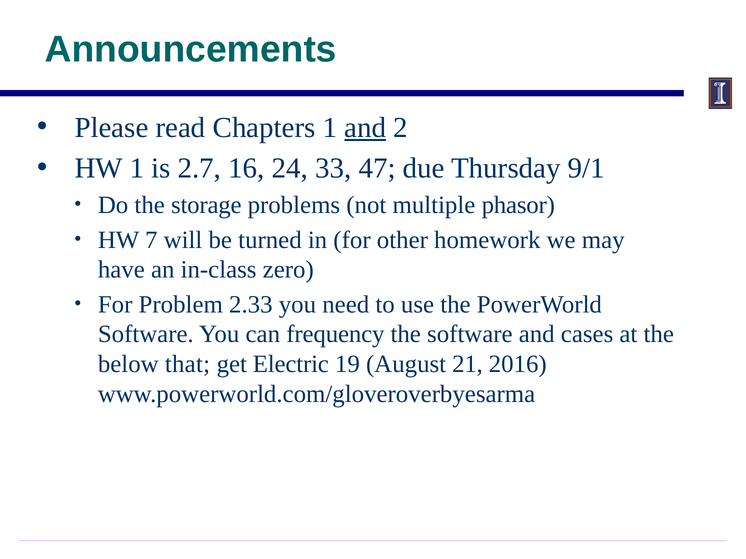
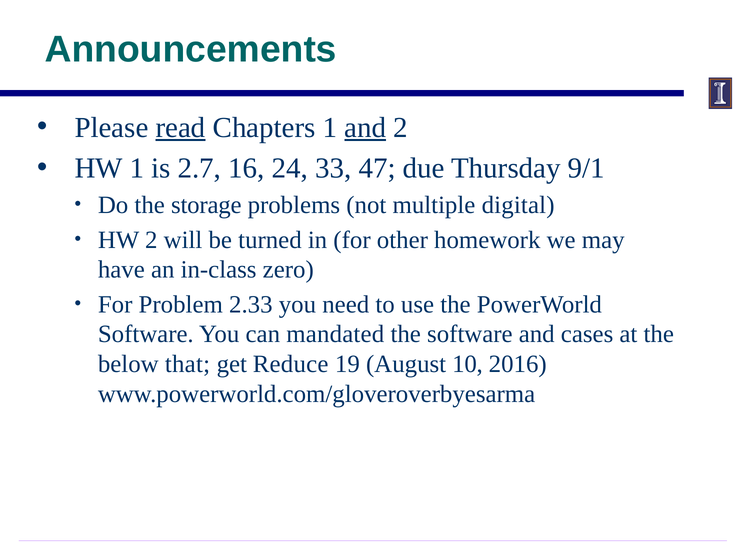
read underline: none -> present (181, 128)
phasor: phasor -> digital (518, 205)
HW 7: 7 -> 2 (151, 240)
frequency: frequency -> mandated (335, 335)
Electric: Electric -> Reduce (291, 364)
21: 21 -> 10 (468, 364)
